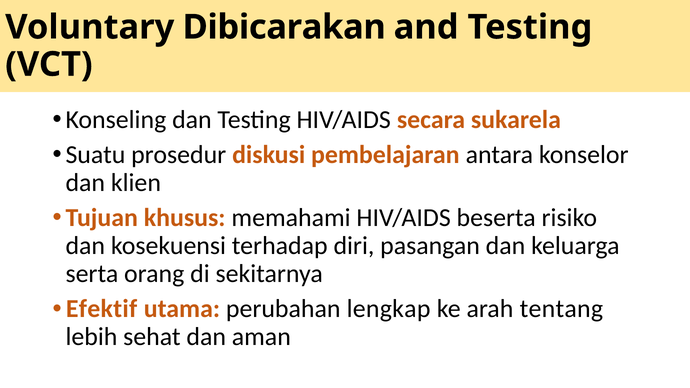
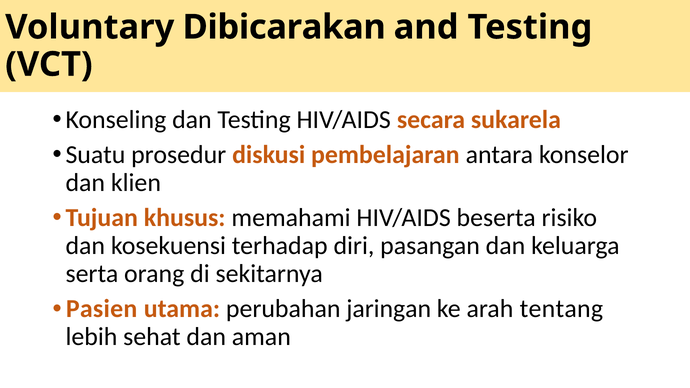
Efektif: Efektif -> Pasien (102, 309)
lengkap: lengkap -> jaringan (389, 309)
